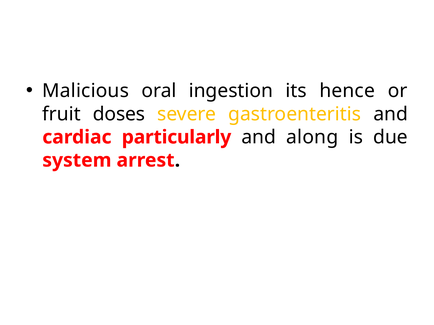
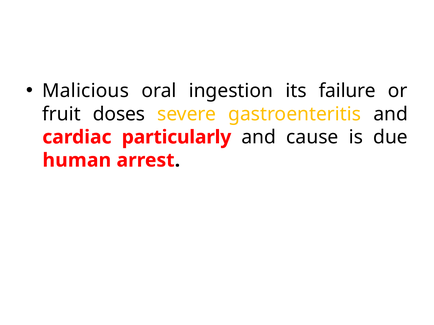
hence: hence -> failure (347, 91)
along: along -> cause (312, 137)
system: system -> human (77, 161)
